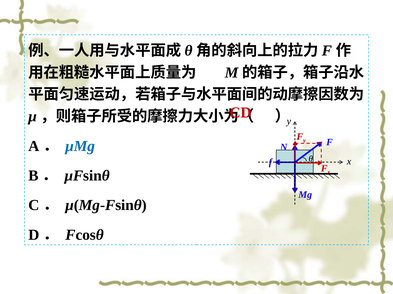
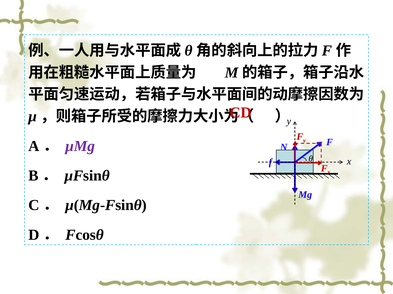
μMg colour: blue -> purple (80, 146)
